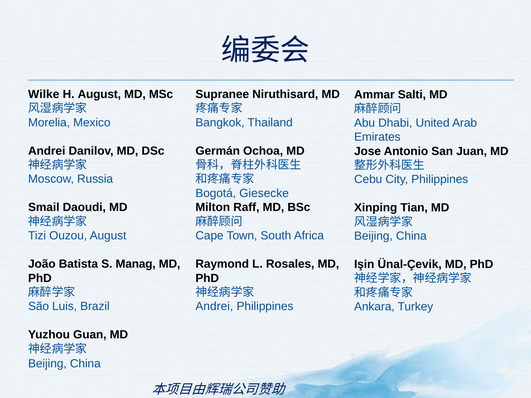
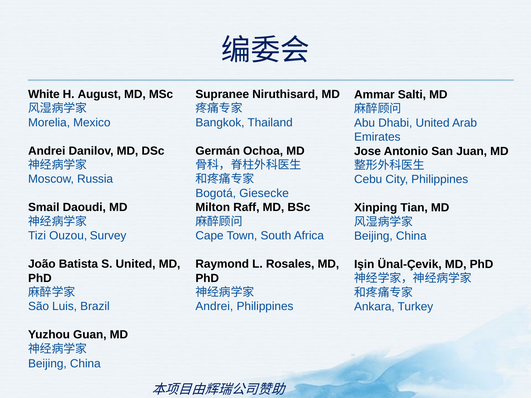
Wilke: Wilke -> White (44, 94)
Ouzou August: August -> Survey (108, 236)
S Manag: Manag -> United (136, 264)
